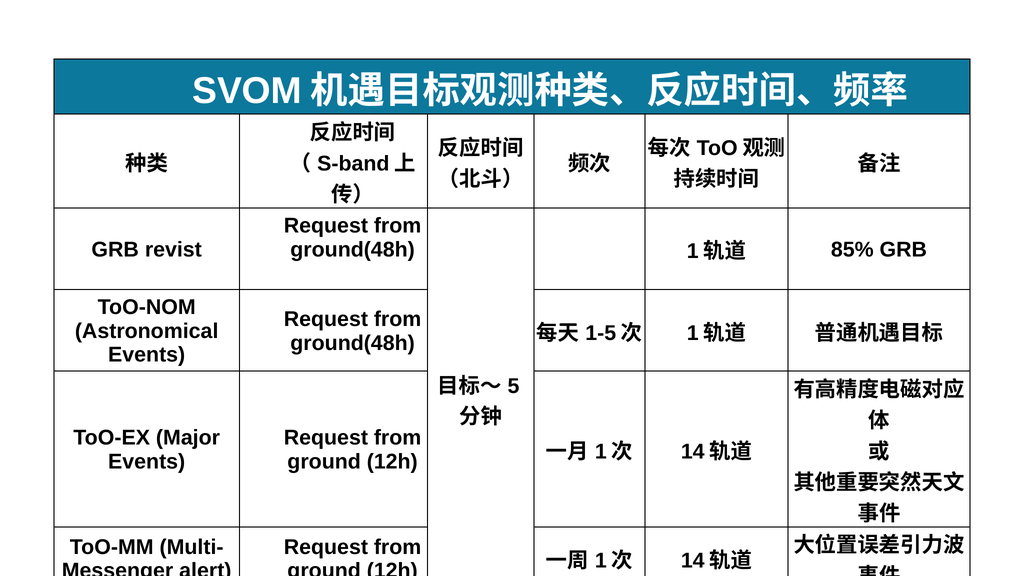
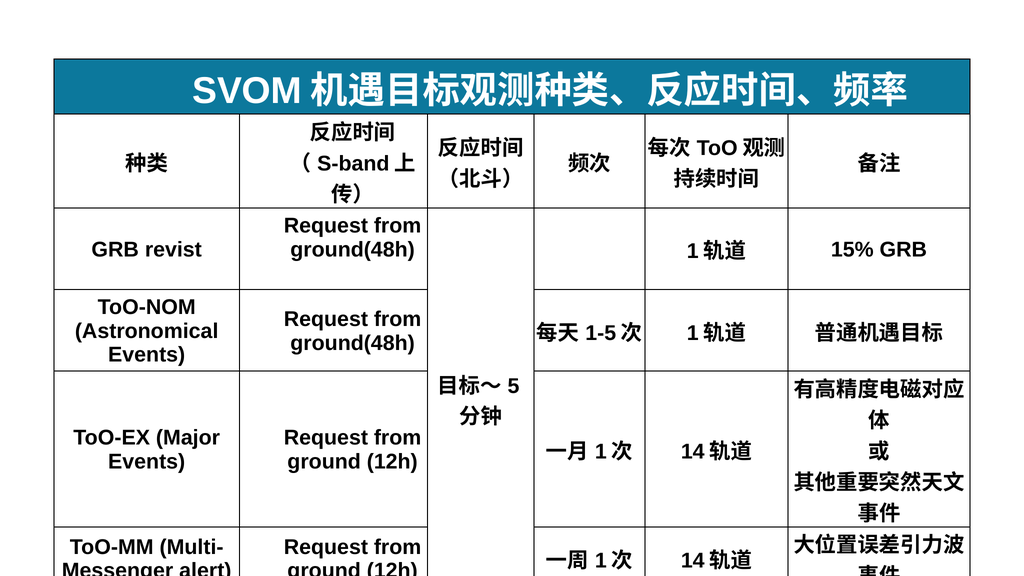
85%: 85% -> 15% (852, 250)
